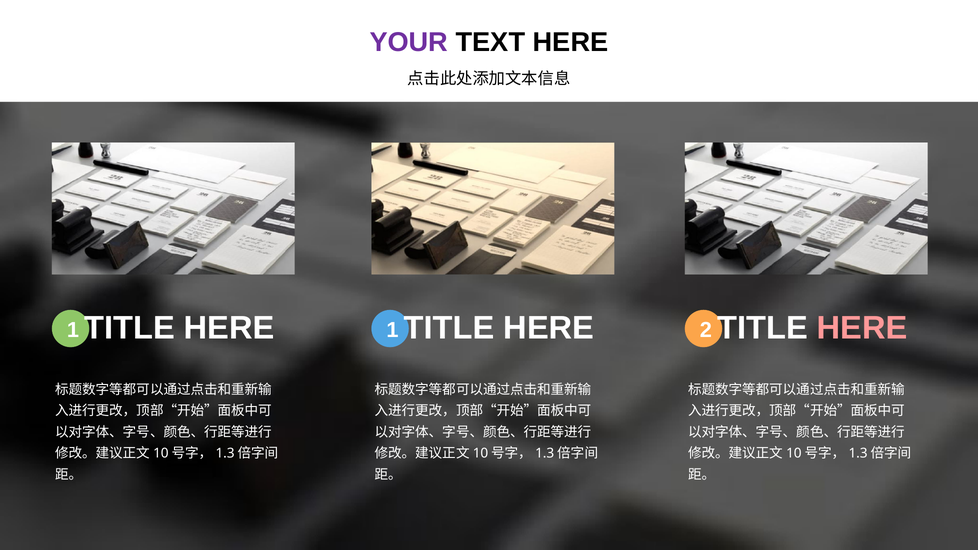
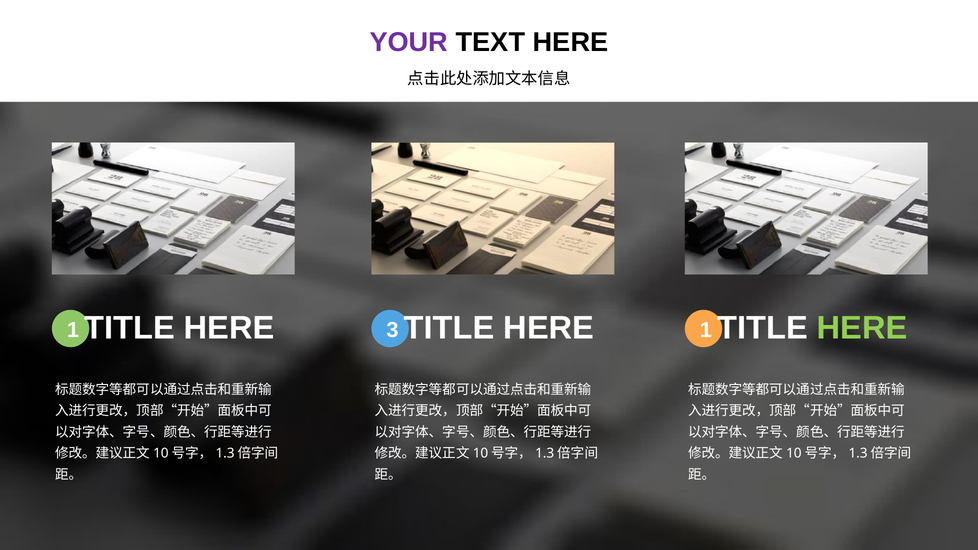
HERE 1: 1 -> 3 (393, 330)
HERE 2: 2 -> 1 (706, 330)
HERE colour: pink -> light green (862, 328)
